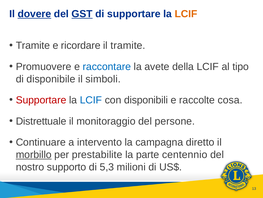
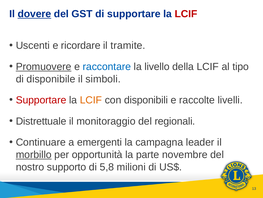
GST underline: present -> none (82, 14)
LCIF colour: orange -> red (186, 14)
Tramite: Tramite -> Uscenti (33, 45)
Promuovere underline: none -> present (44, 66)
avete: avete -> livello (157, 66)
LCIF colour: blue -> orange (91, 100)
cosa: cosa -> livelli (230, 100)
persone: persone -> regionali (175, 121)
intervento: intervento -> emergenti (100, 142)
diretto: diretto -> leader (200, 142)
prestabilite: prestabilite -> opportunità (97, 154)
centennio: centennio -> novembre (185, 154)
5,3: 5,3 -> 5,8 (107, 166)
